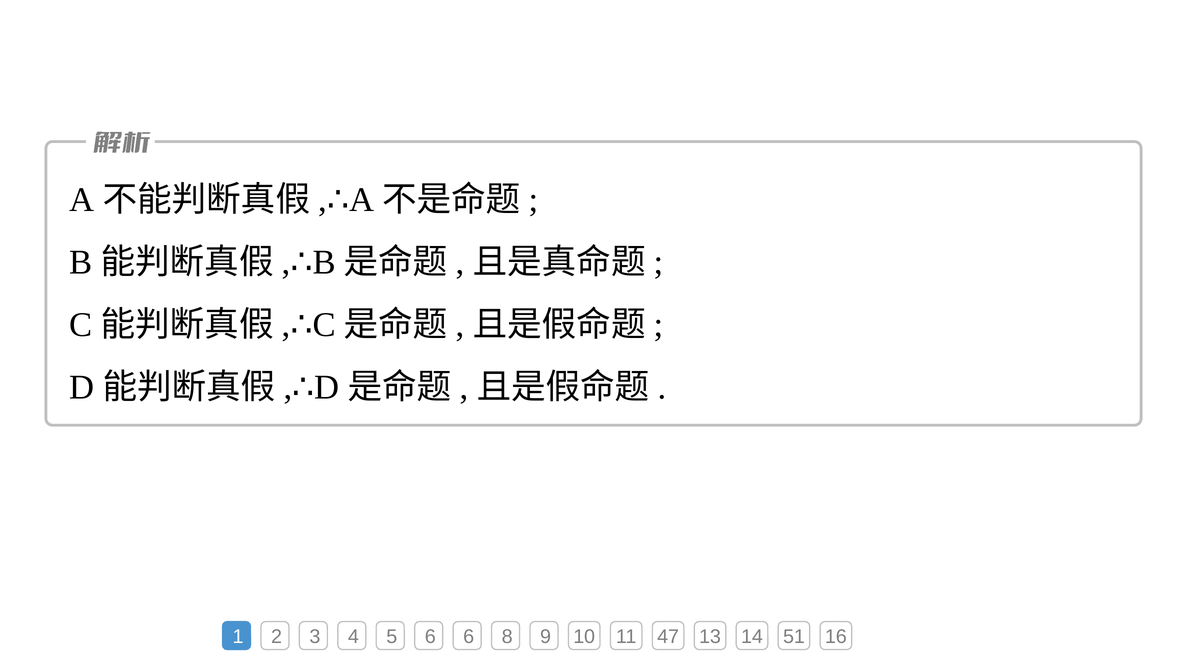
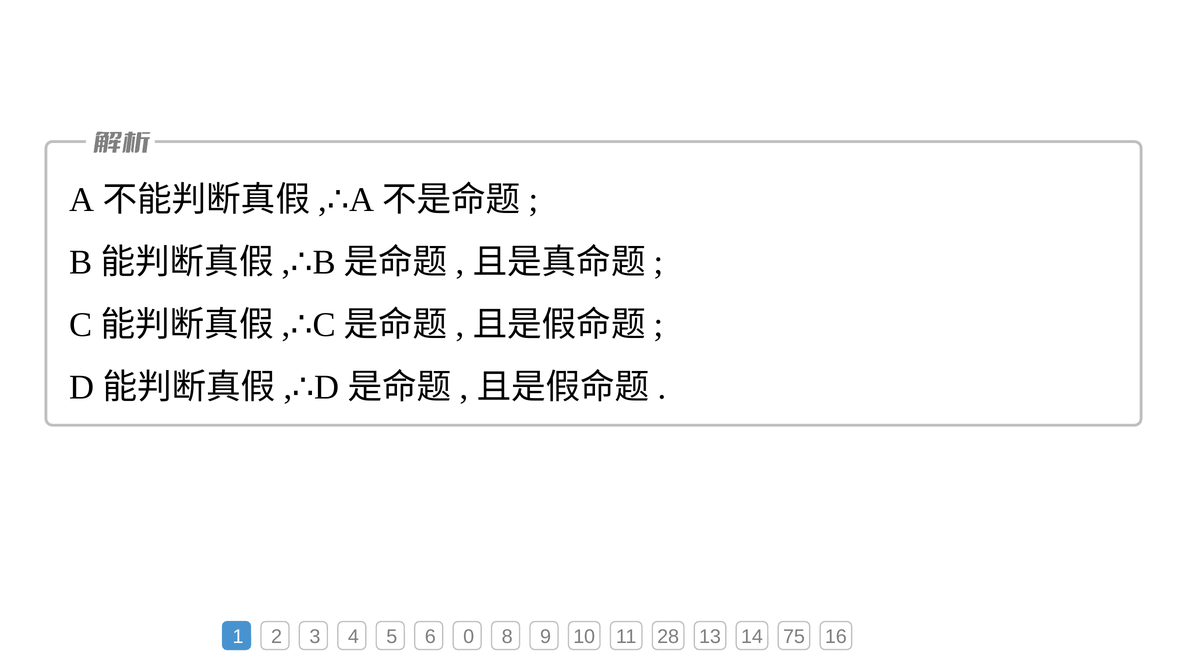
6 6: 6 -> 0 (469, 637)
47: 47 -> 28 (668, 637)
51: 51 -> 75 (794, 637)
